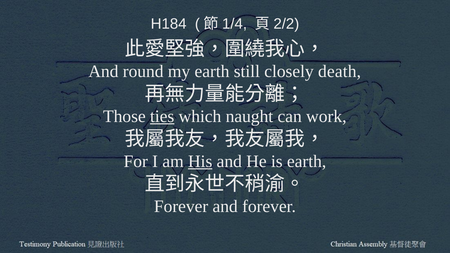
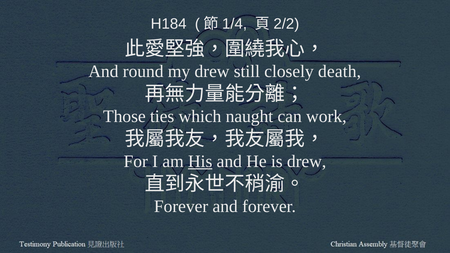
my earth: earth -> drew (212, 71)
ties underline: present -> none (162, 116)
is earth: earth -> drew (307, 161)
